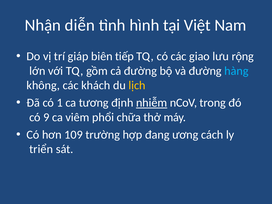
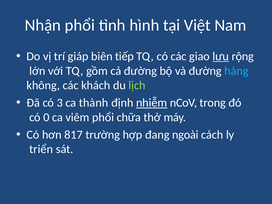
Nhận diễn: diễn -> phổi (80, 25)
lưu underline: none -> present (221, 56)
lịch colour: yellow -> light green (137, 85)
1: 1 -> 3 (60, 103)
tương: tương -> thành (94, 103)
9: 9 -> 0 (46, 117)
109: 109 -> 817 (74, 135)
ương: ương -> ngoài (185, 135)
